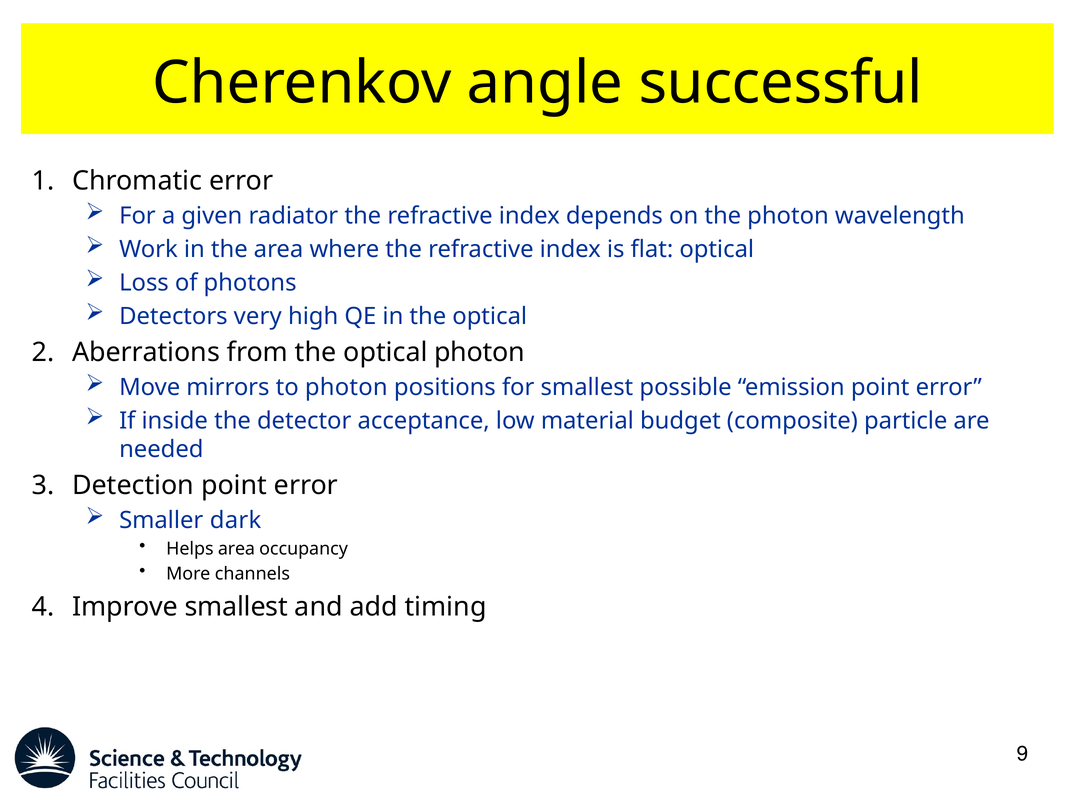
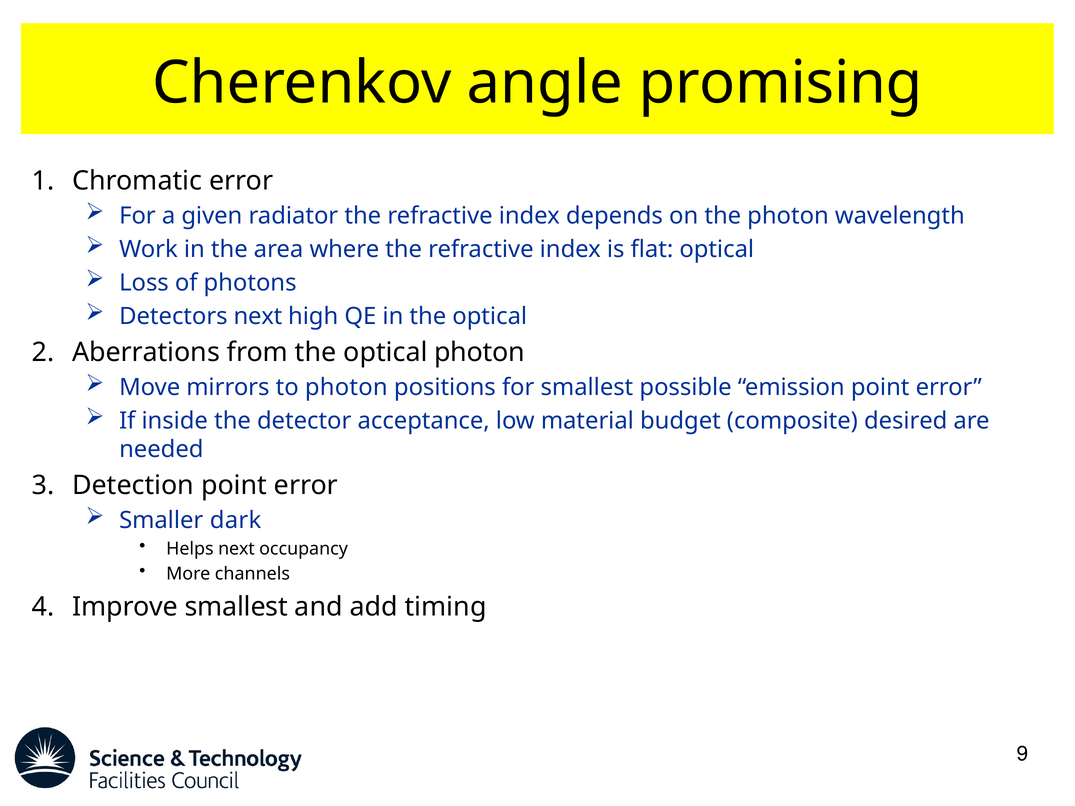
successful: successful -> promising (781, 83)
Detectors very: very -> next (258, 316)
particle: particle -> desired (906, 421)
Helps area: area -> next (237, 549)
